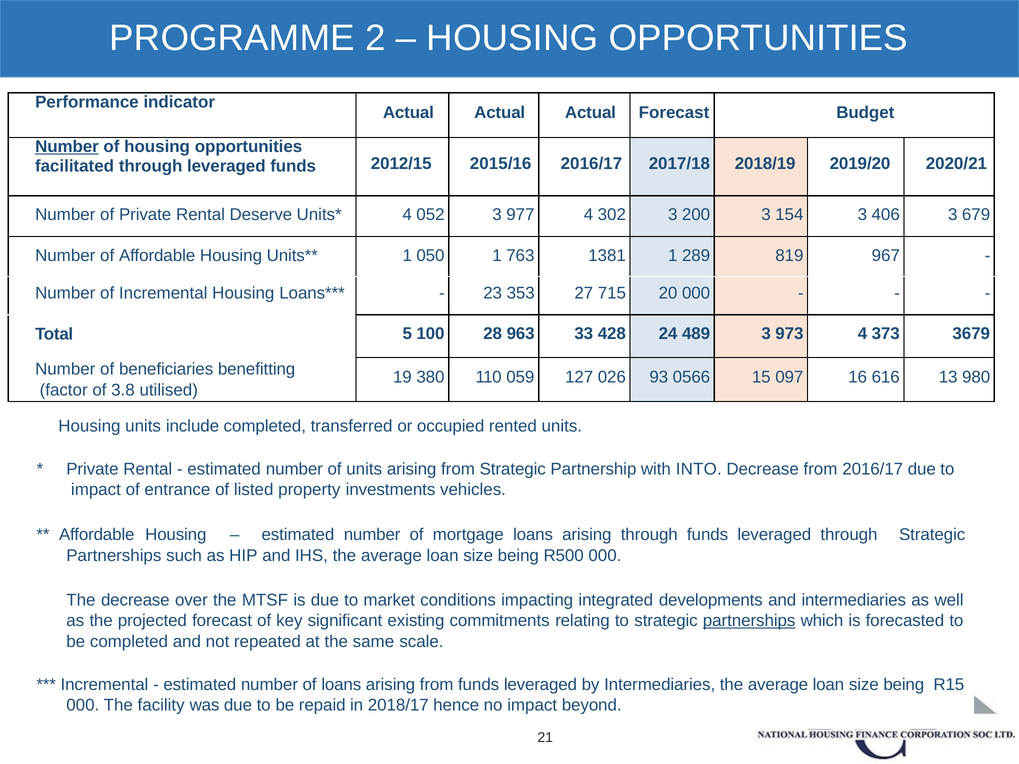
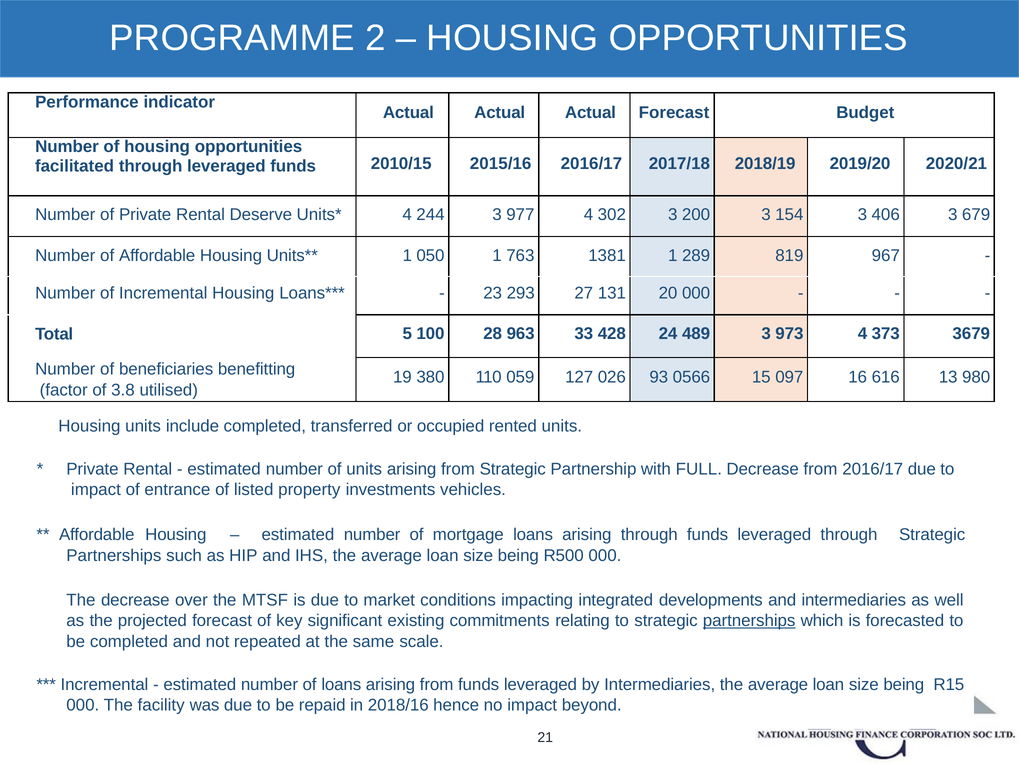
Number underline: present -> none (67, 147)
2012/15: 2012/15 -> 2010/15 (401, 163)
052: 052 -> 244 (430, 214)
353: 353 -> 293 (521, 293)
715: 715 -> 131 (612, 293)
INTO: INTO -> FULL (699, 469)
2018/17: 2018/17 -> 2018/16 (398, 706)
